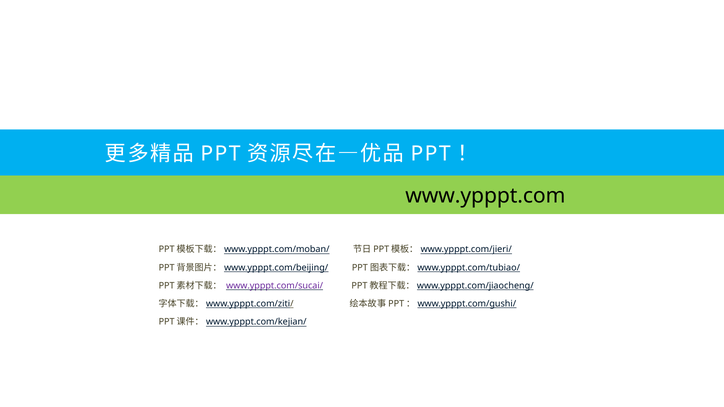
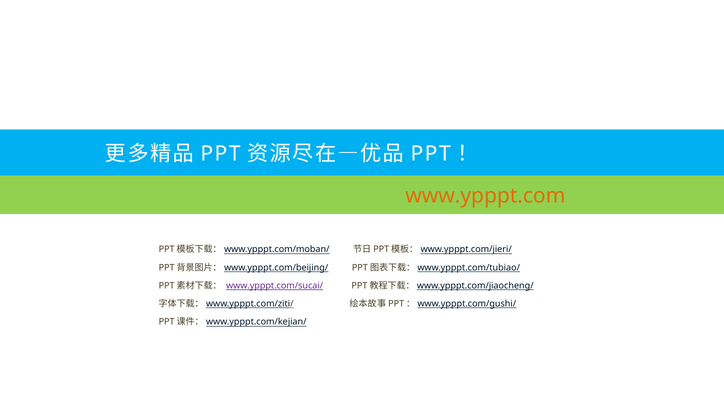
www.ypppt.com colour: black -> orange (485, 196)
